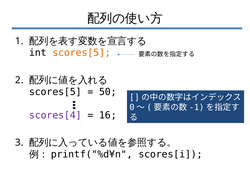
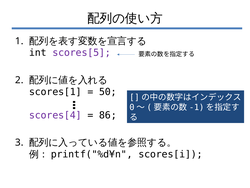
scores[5 colour: orange -> purple (82, 53)
scores[5: scores[5 -> scores[1 (55, 92)
16: 16 -> 86 (108, 115)
